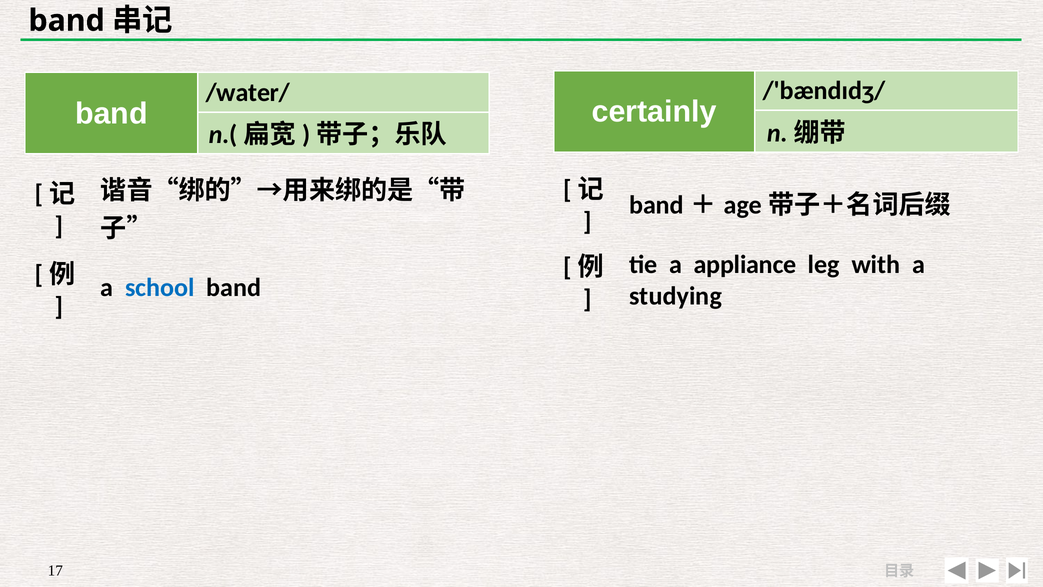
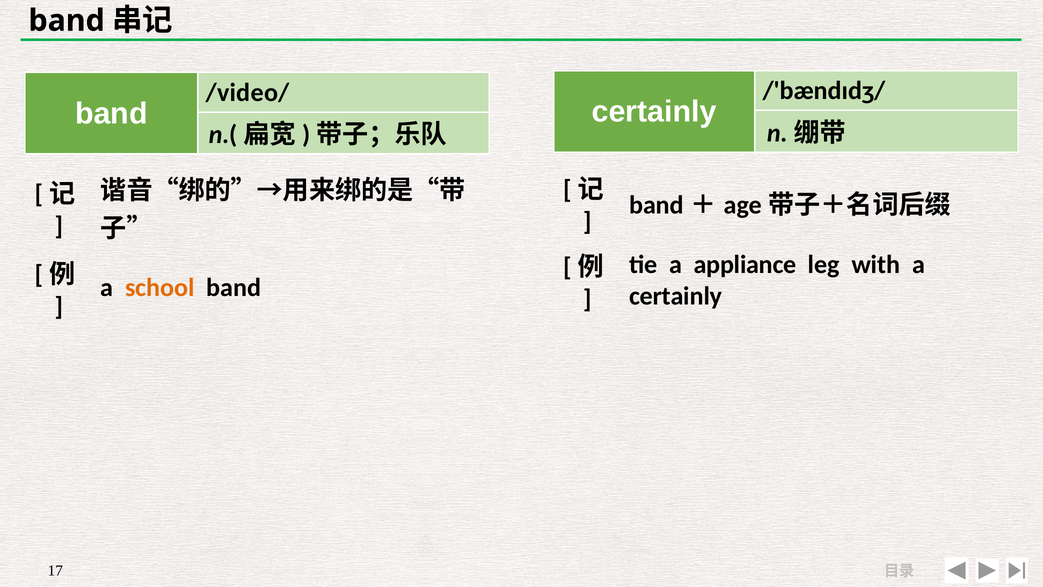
/water/: /water/ -> /video/ (248, 92)
school colour: blue -> orange (160, 288)
studying: studying -> certainly (676, 296)
